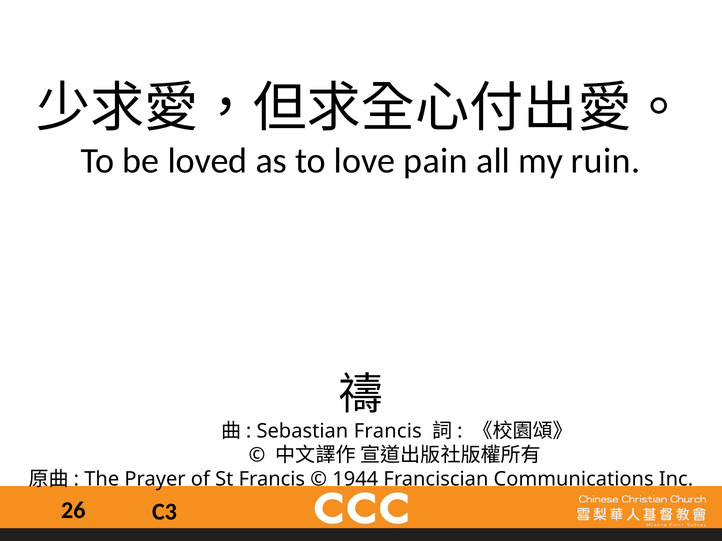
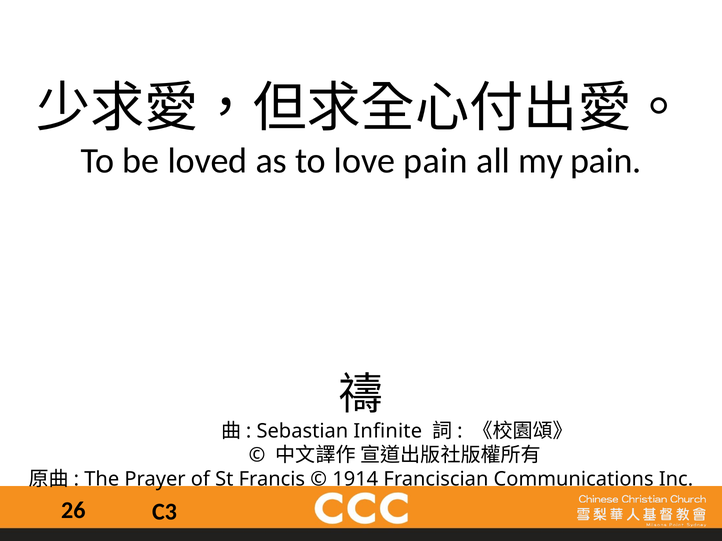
my ruin: ruin -> pain (606, 161)
Sebastian Francis: Francis -> Infinite (388, 432)
1944: 1944 -> 1914 (355, 480)
